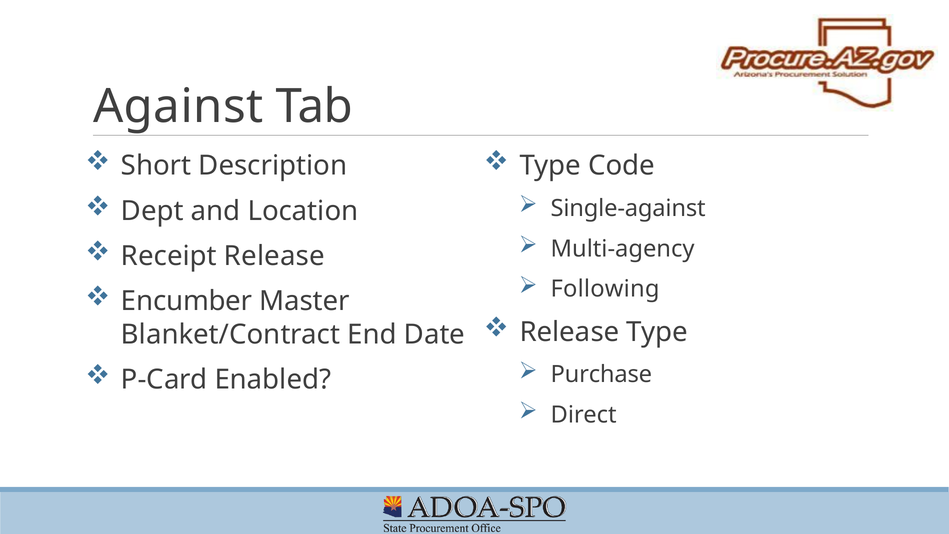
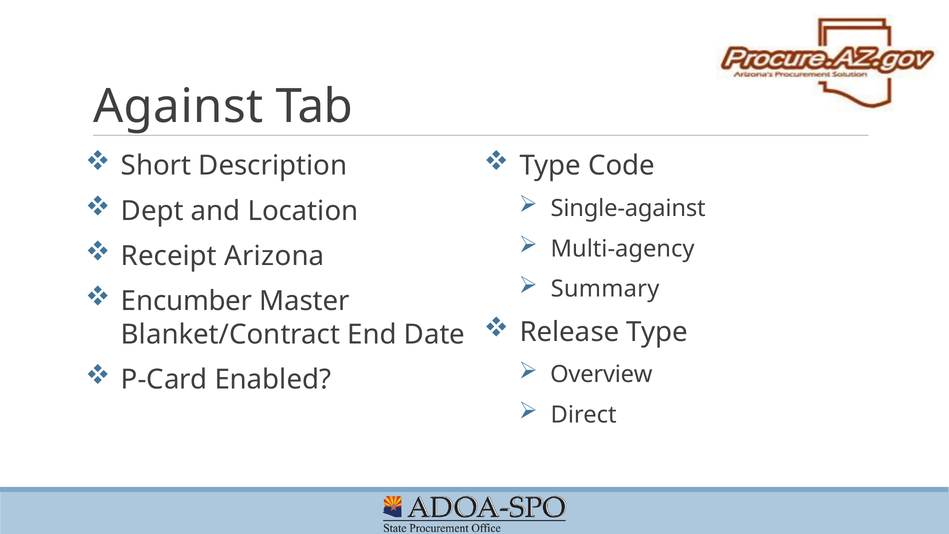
Receipt Release: Release -> Arizona (274, 256)
Following: Following -> Summary (605, 289)
Purchase: Purchase -> Overview (601, 374)
